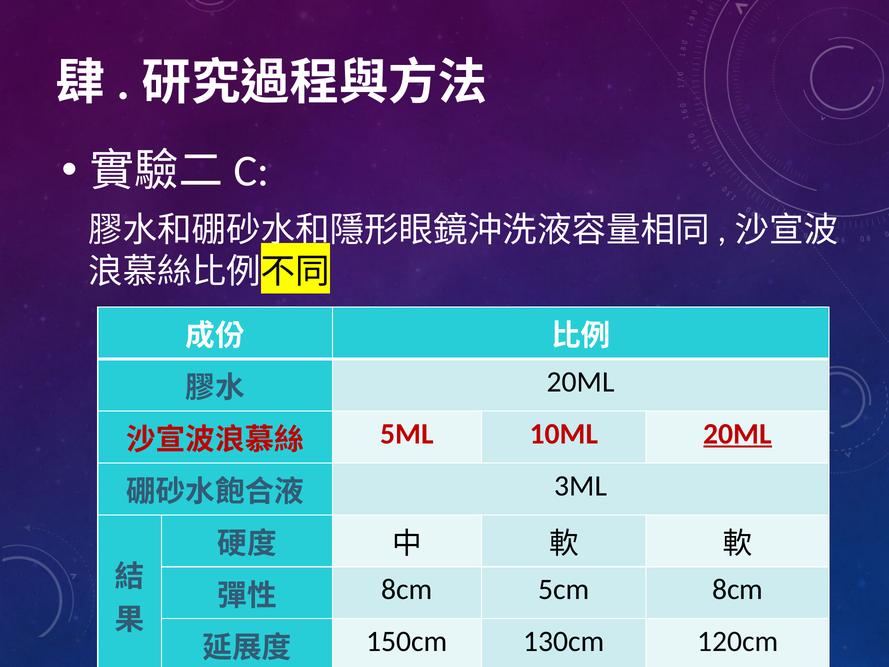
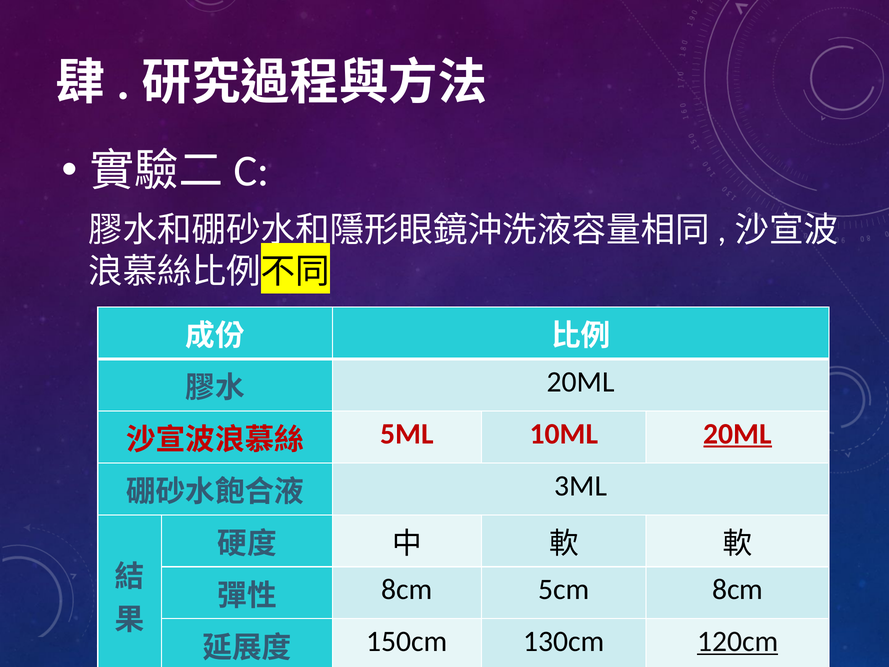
120cm underline: none -> present (738, 641)
